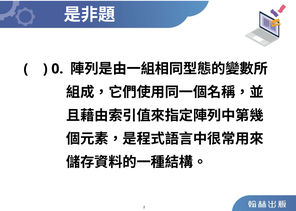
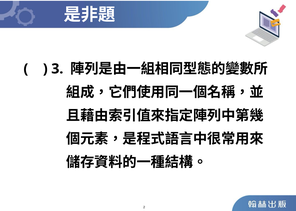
0: 0 -> 3 (57, 69)
